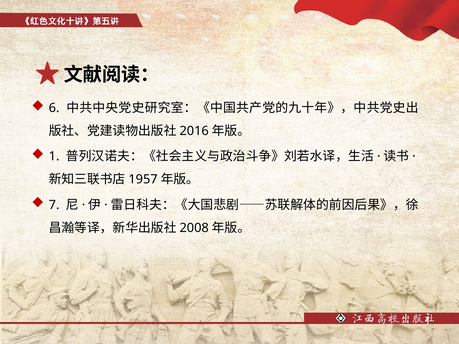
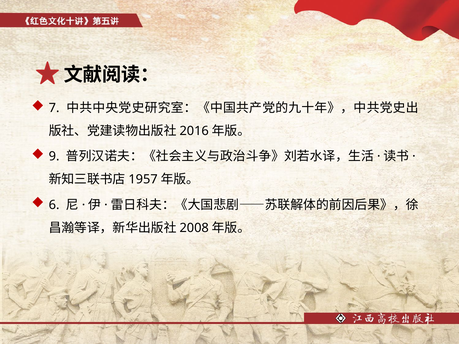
6: 6 -> 7 (54, 108)
1: 1 -> 9 (54, 156)
7: 7 -> 6 (54, 205)
